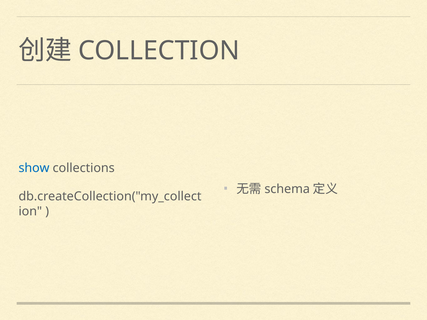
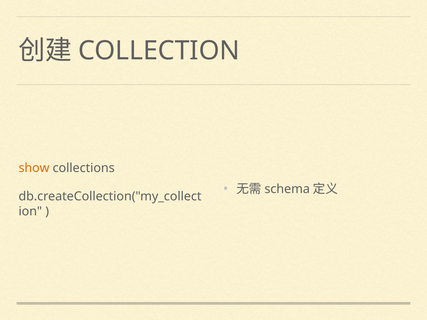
show colour: blue -> orange (34, 168)
